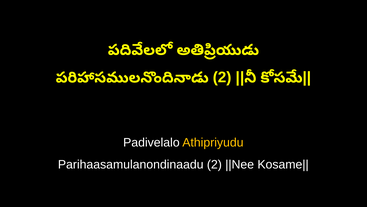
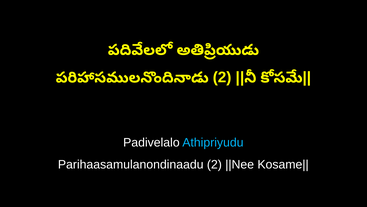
Athipriyudu colour: yellow -> light blue (213, 142)
